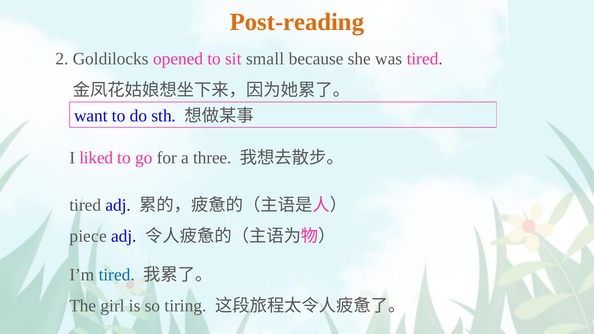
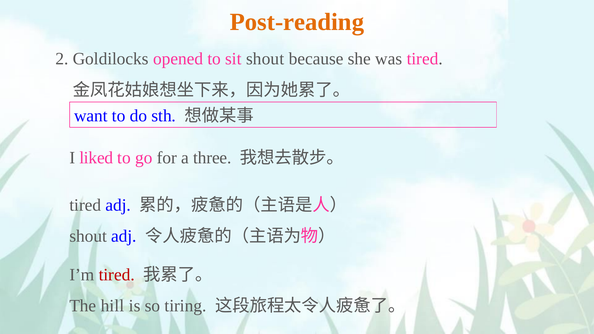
sit small: small -> shout (265, 59)
piece: piece -> shout (88, 236)
tired colour: blue -> red (117, 275)
girl: girl -> hill (113, 306)
